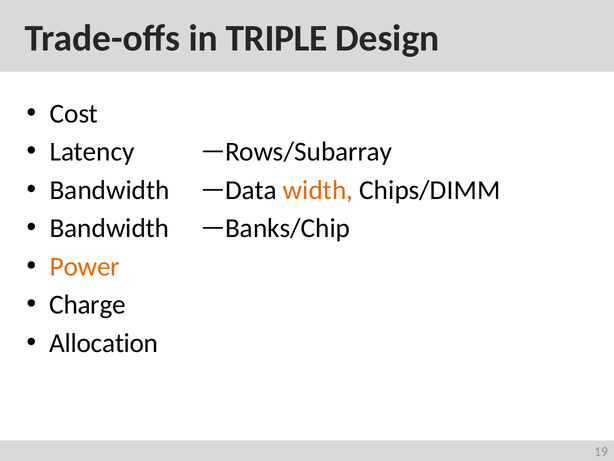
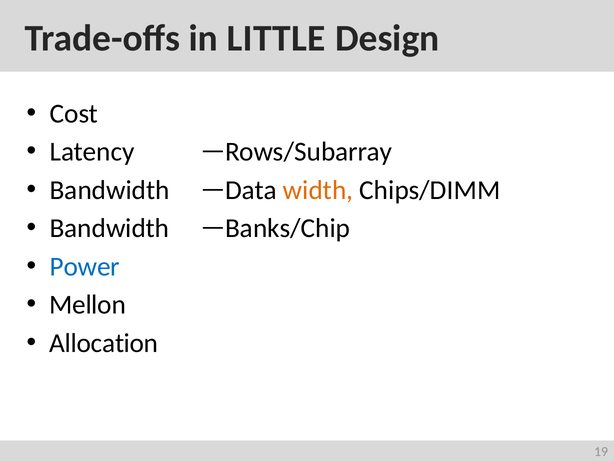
TRIPLE: TRIPLE -> LITTLE (276, 38)
Power colour: orange -> blue (85, 266)
Charge: Charge -> Mellon (88, 305)
